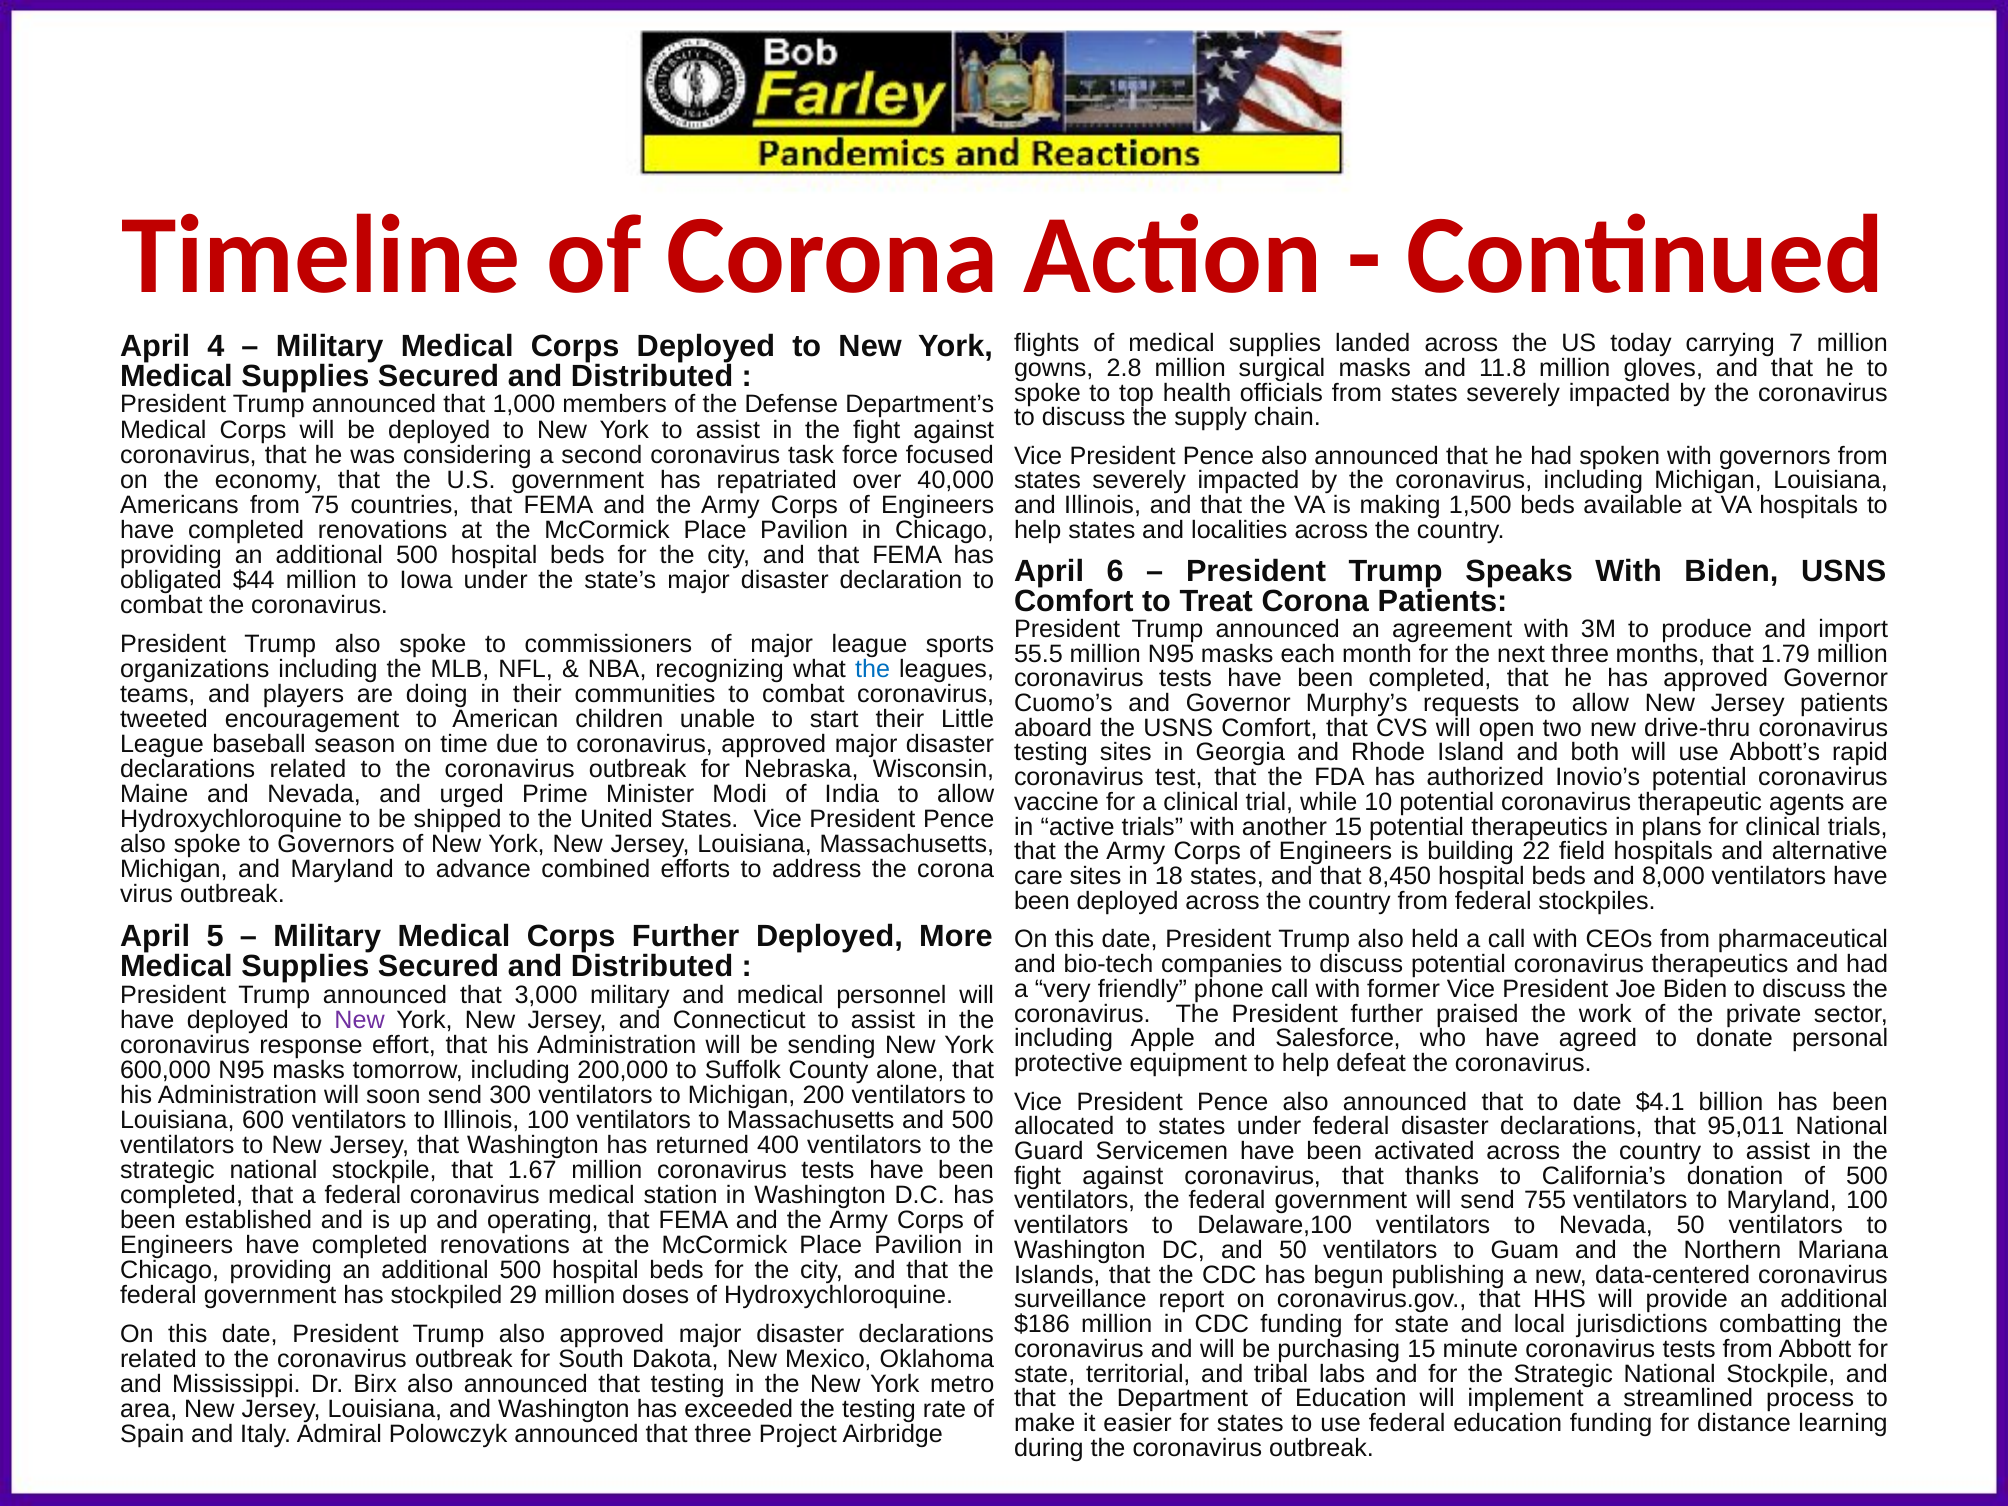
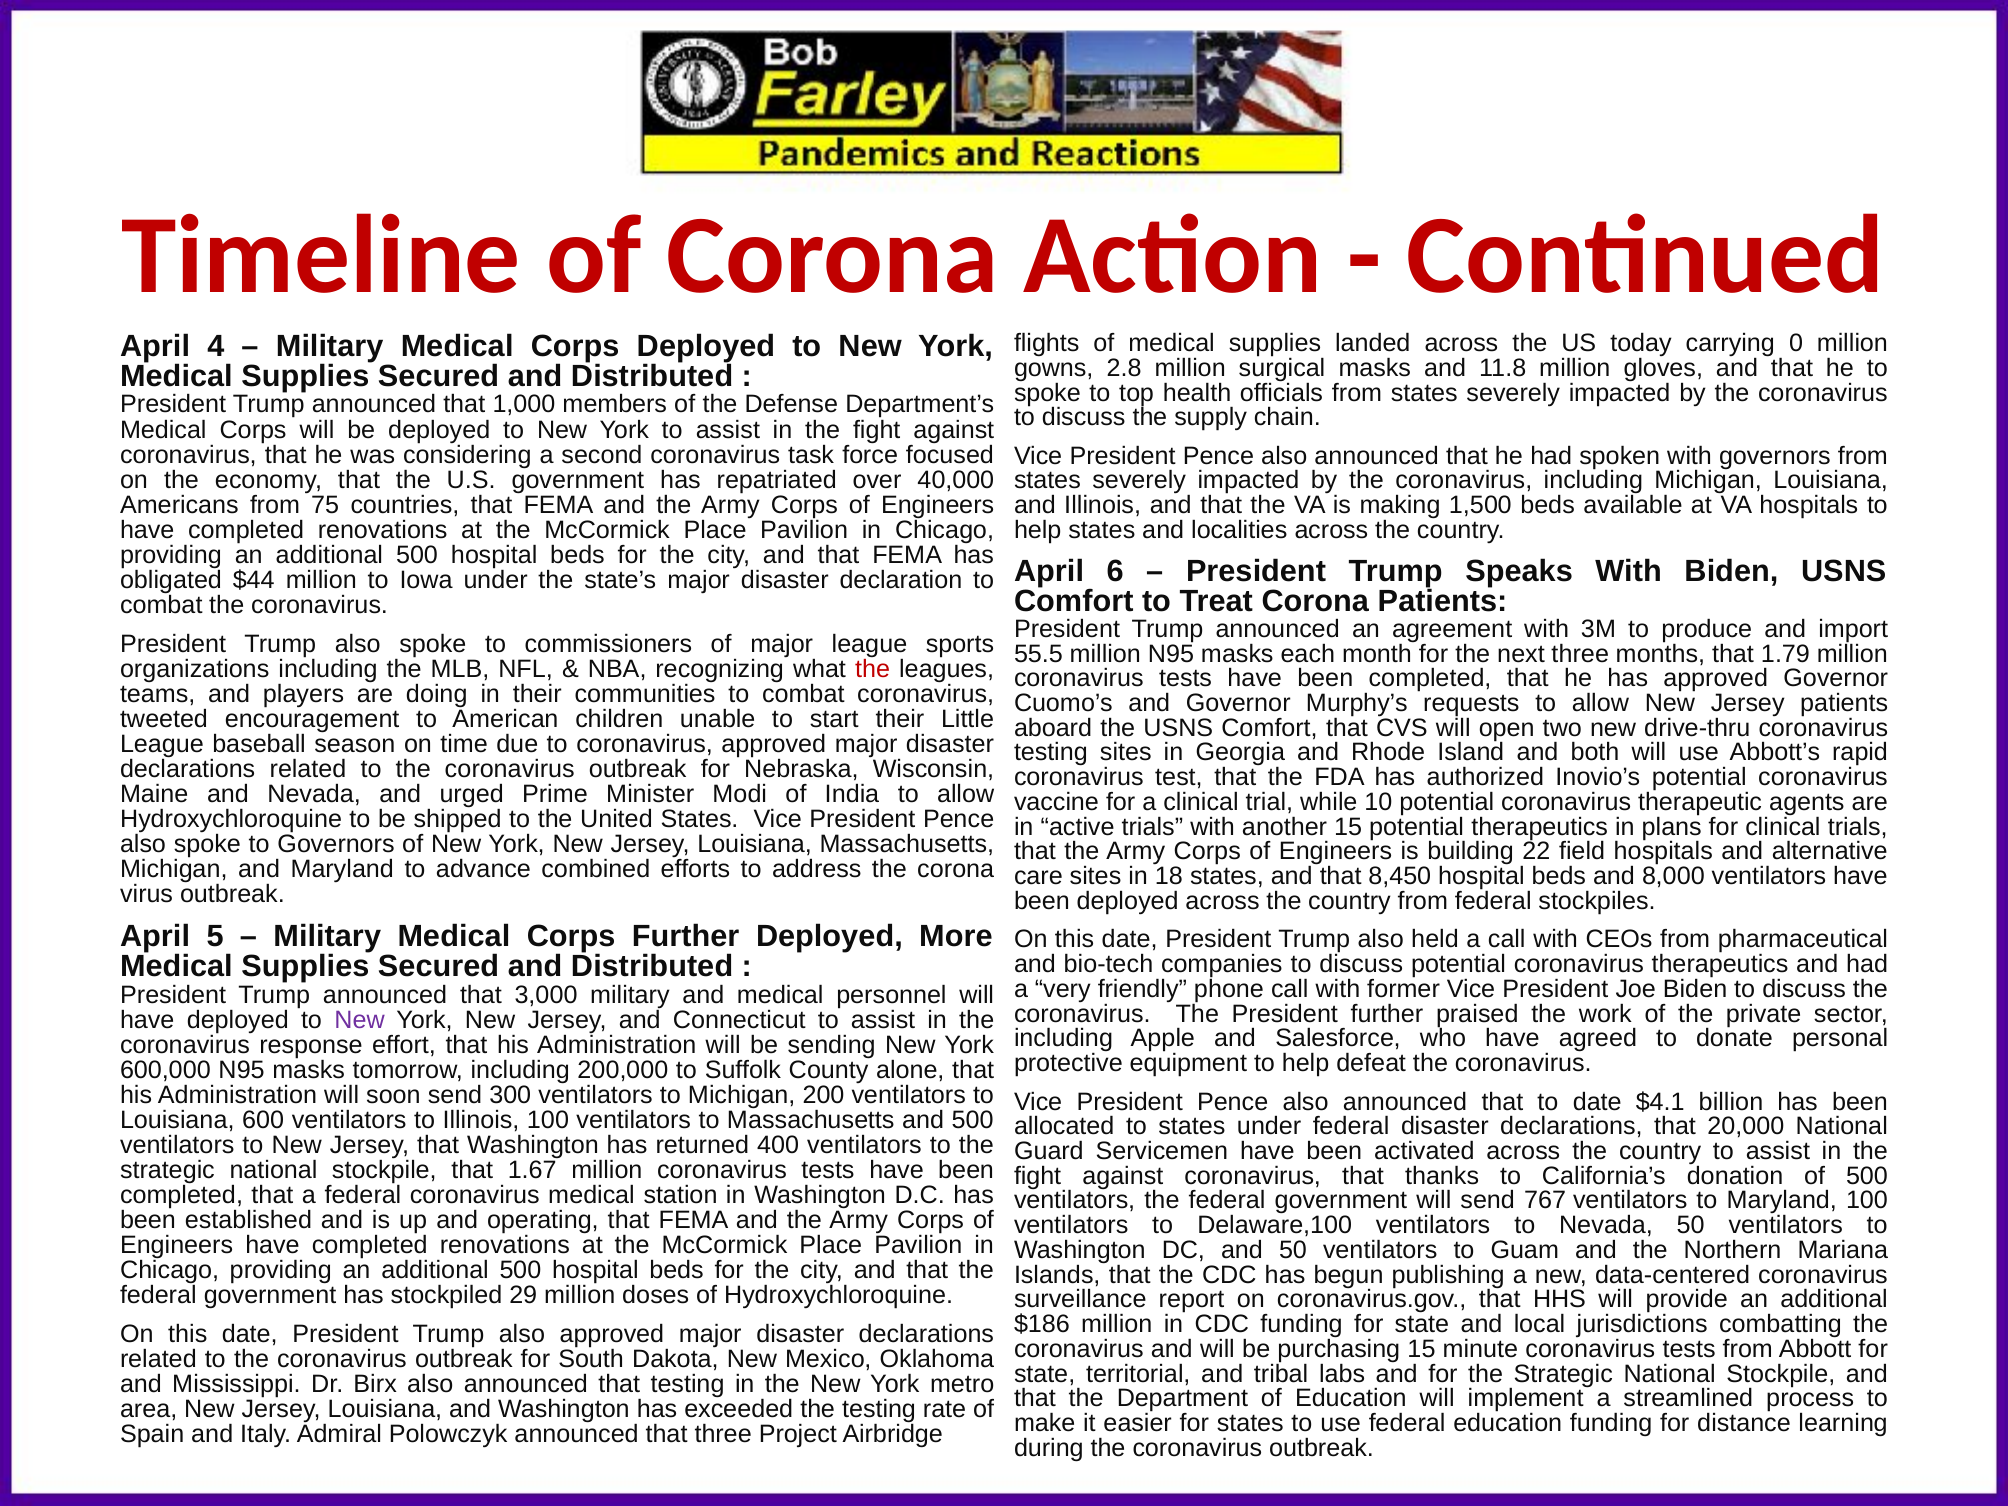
7: 7 -> 0 (1796, 343)
the colour: blue -> red (873, 669)
95,011: 95,011 -> 20,000 (1746, 1126)
755: 755 -> 767 (1545, 1201)
